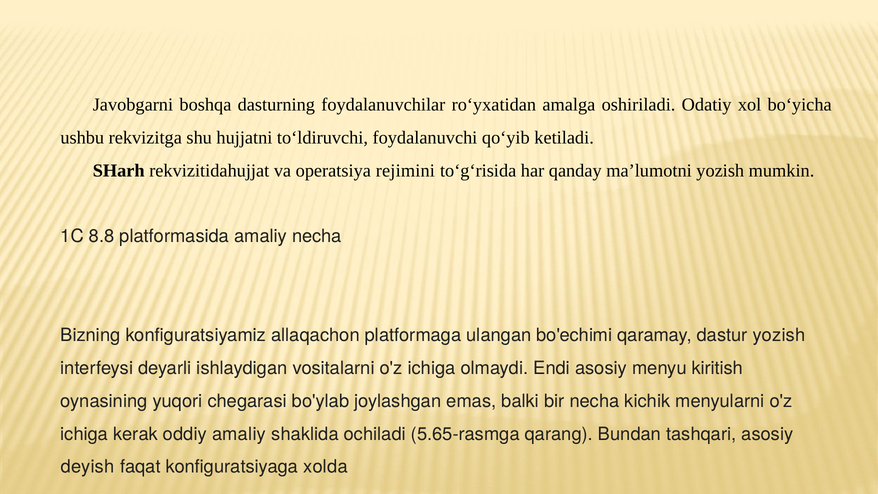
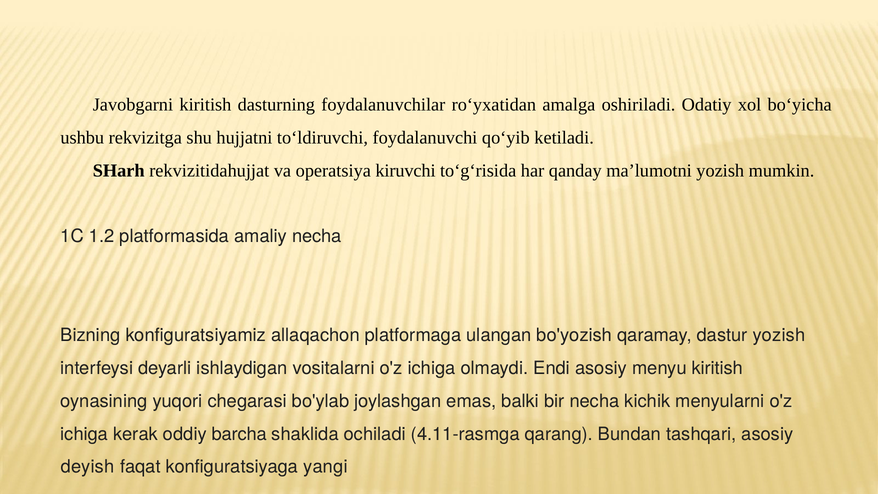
Javobgarni boshqa: boshqa -> kiritish (205, 105)
rejimini: rejimini -> kiruvchi (406, 171)
8.8: 8.8 -> 1.2 (102, 236)
bo'echimi: bo'echimi -> bo'yozish (574, 335)
oddiy amaliy: amaliy -> barcha (239, 434)
5.65-rasmga: 5.65-rasmga -> 4.11-rasmga (465, 434)
xolda: xolda -> yangi (326, 467)
